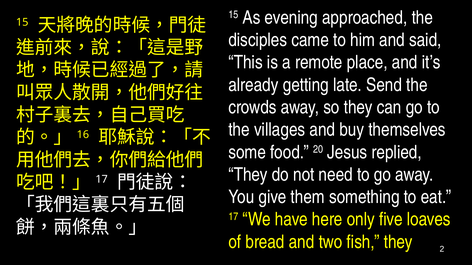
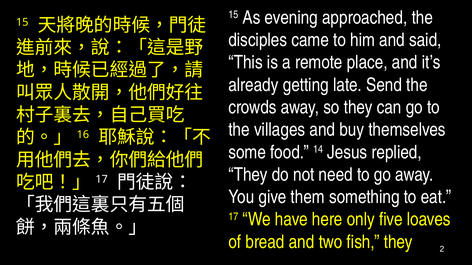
20: 20 -> 14 (318, 149)
